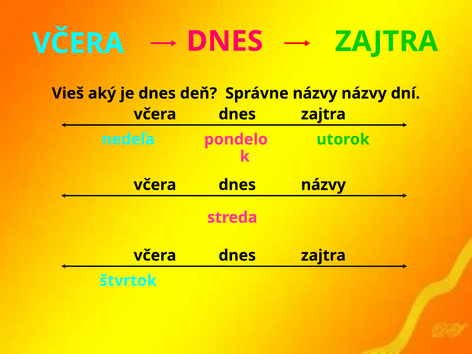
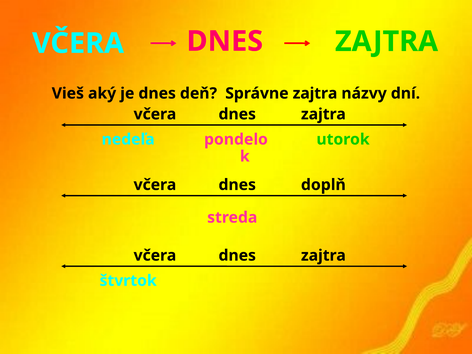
Správne názvy: názvy -> zajtra (315, 93)
dnes názvy: názvy -> doplň (323, 185)
